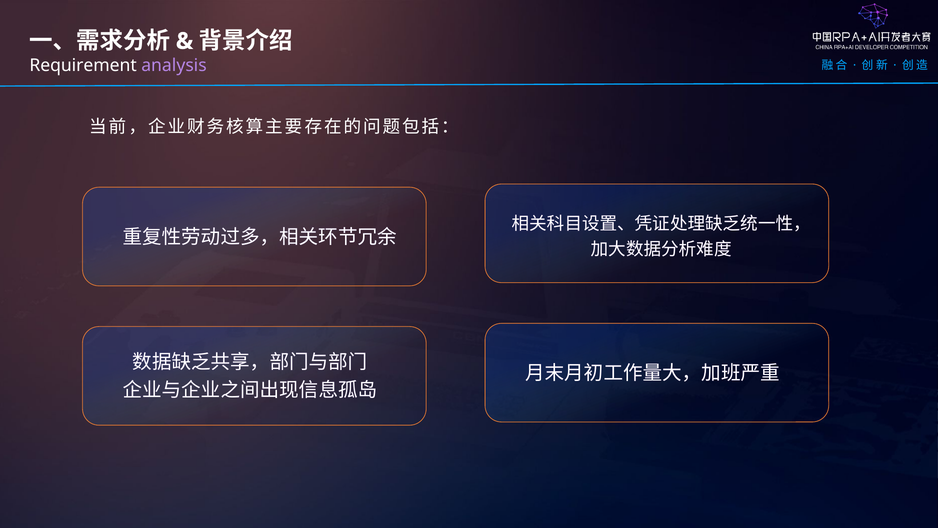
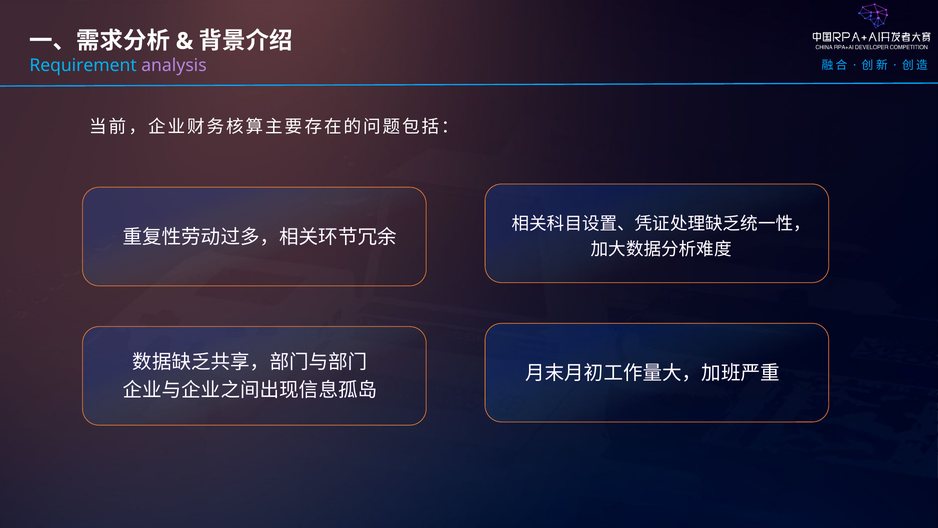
Requirement colour: white -> light blue (83, 65)
